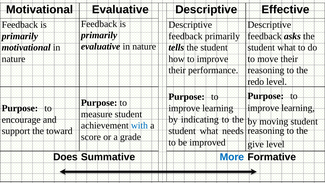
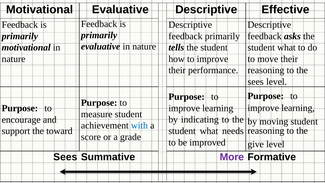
redo: redo -> sees (256, 82)
Does: Does -> Sees (65, 157)
More colour: blue -> purple (232, 157)
